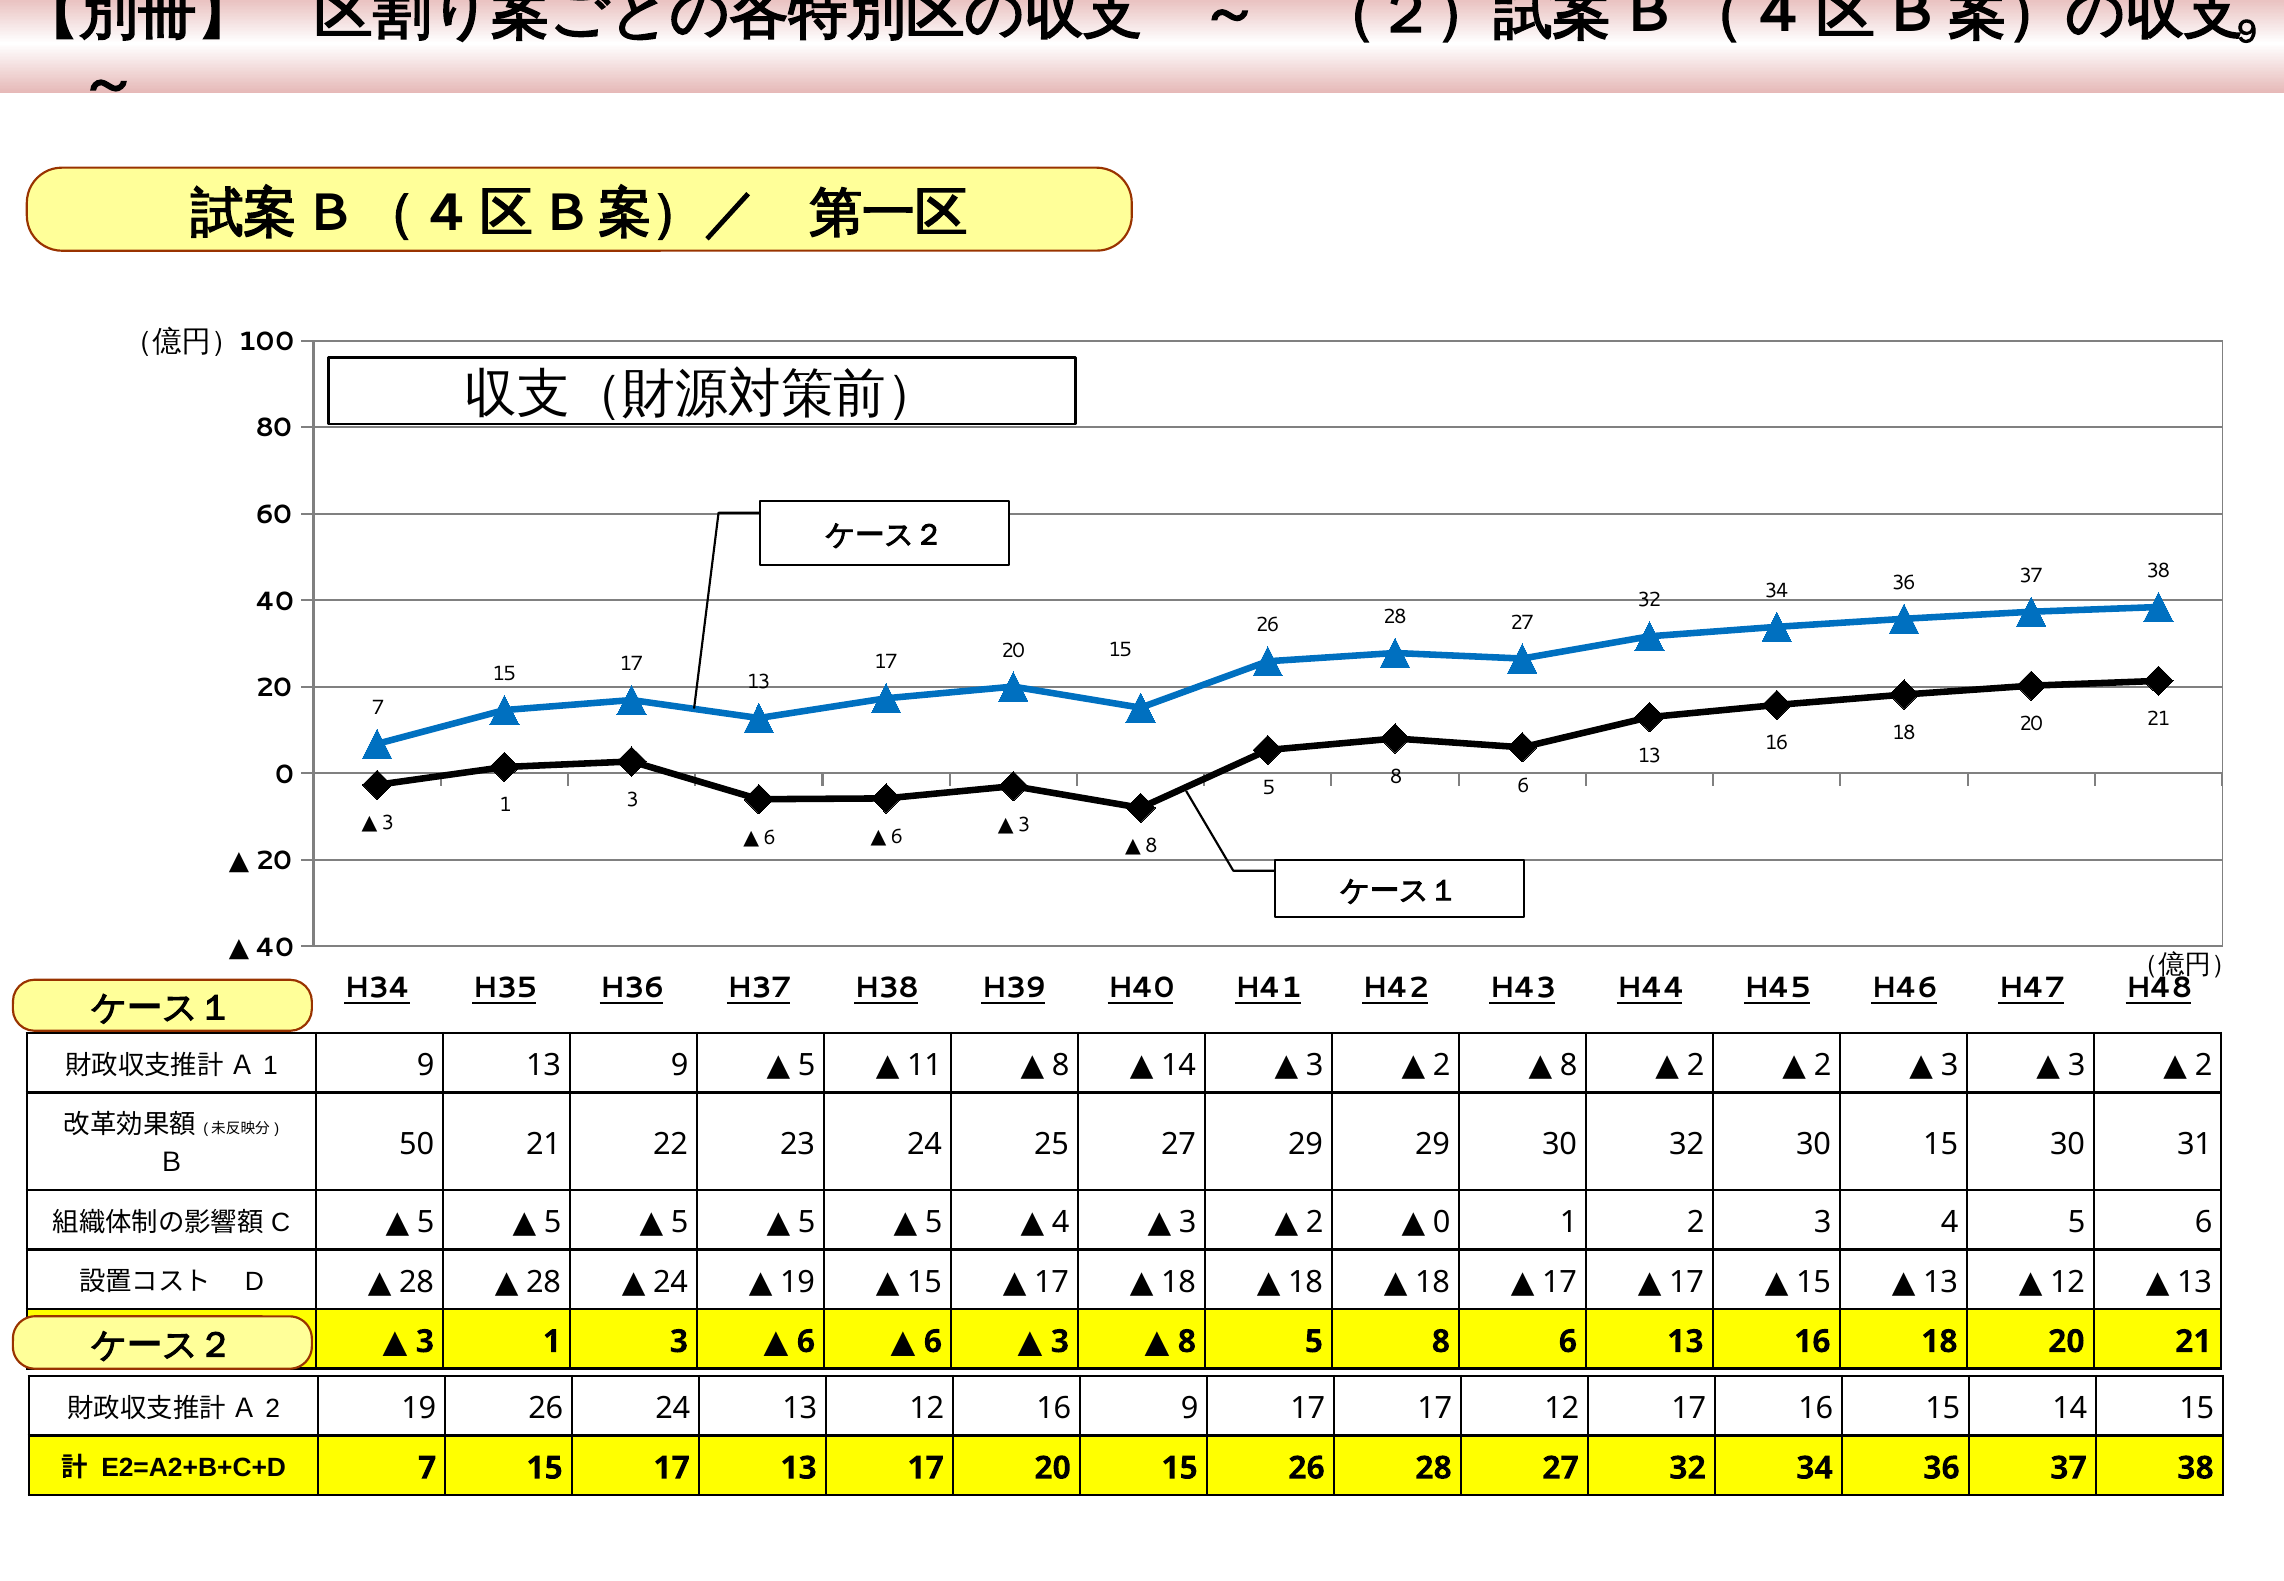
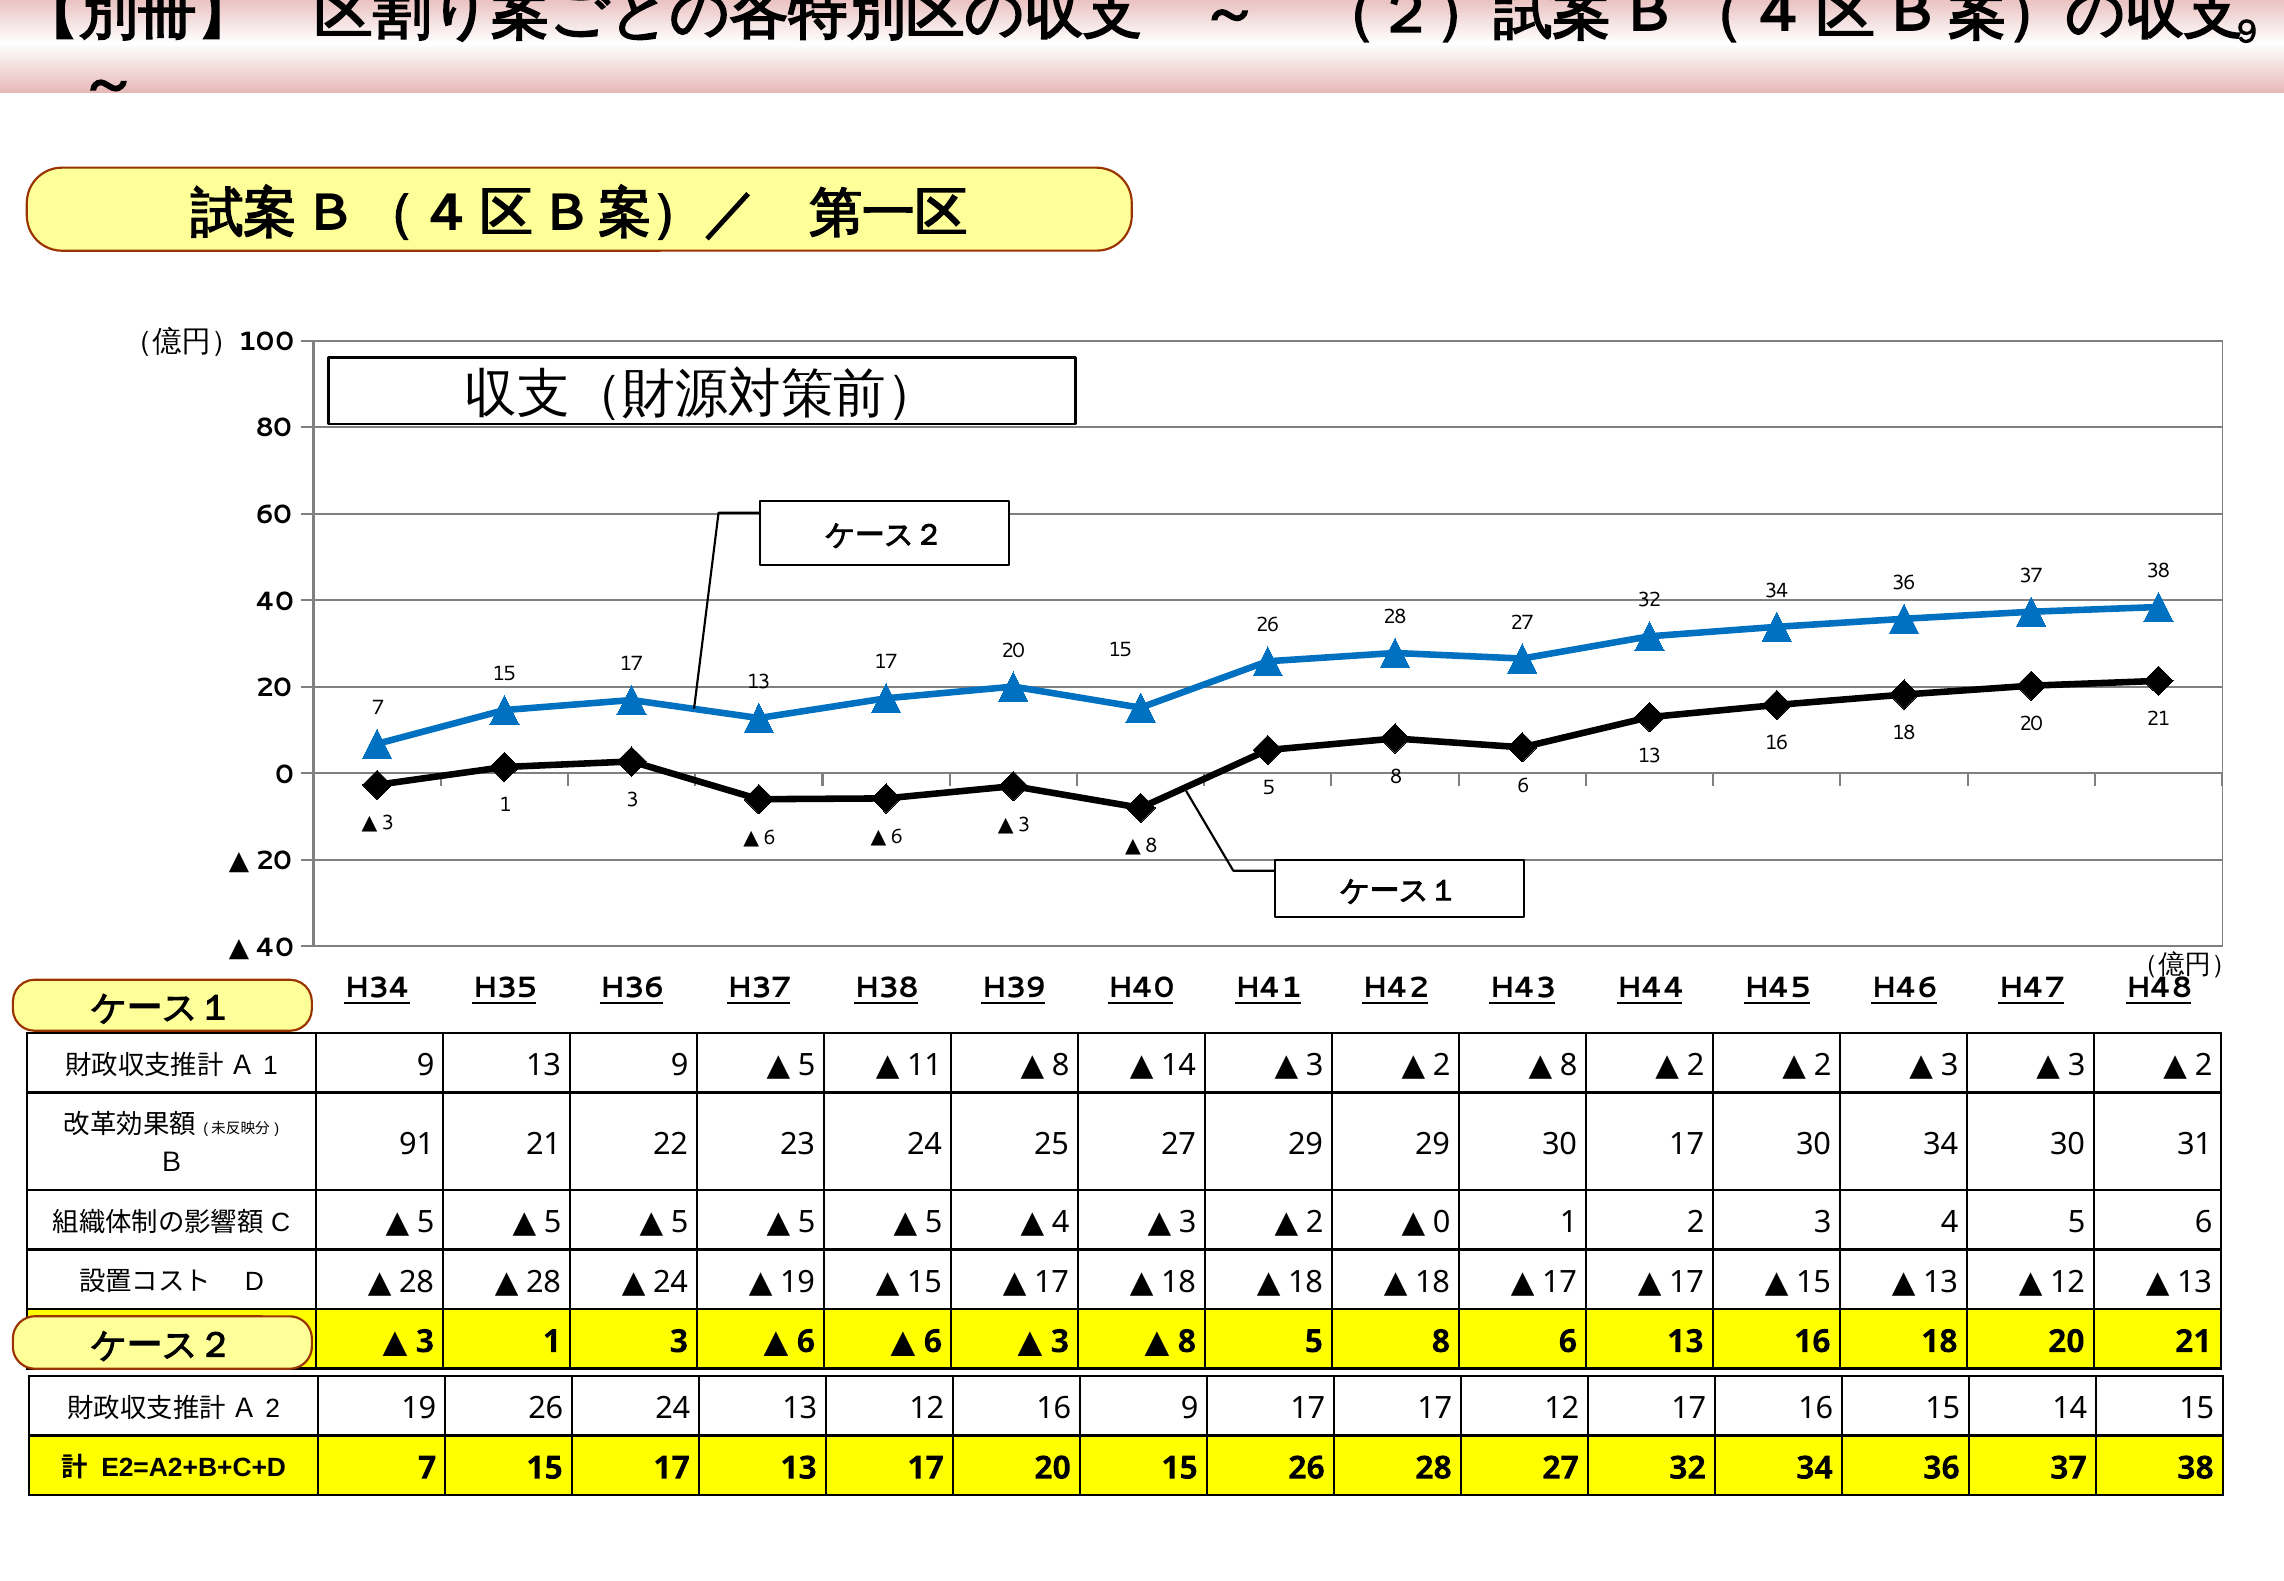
50: 50 -> 91 (417, 1144)
30 32: 32 -> 17 (1687, 1144)
30 15: 15 -> 34 (1941, 1144)
